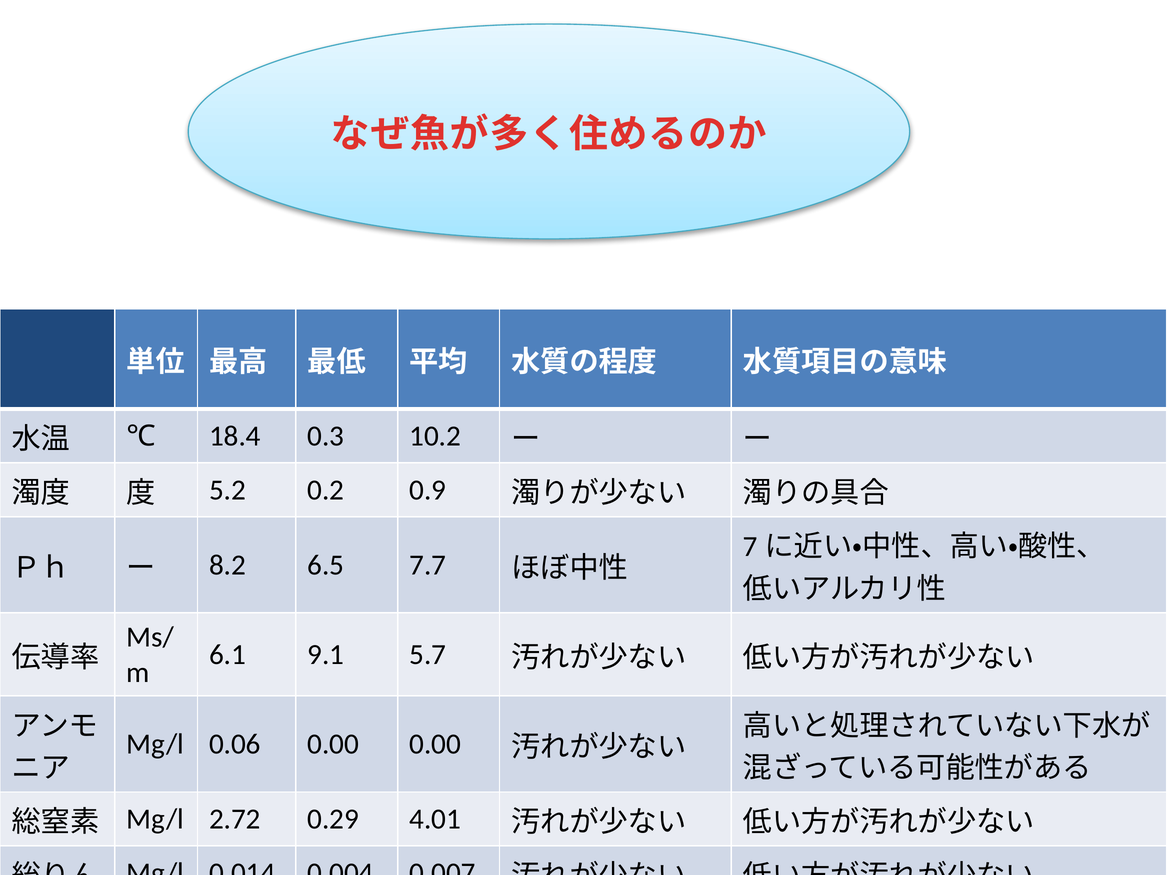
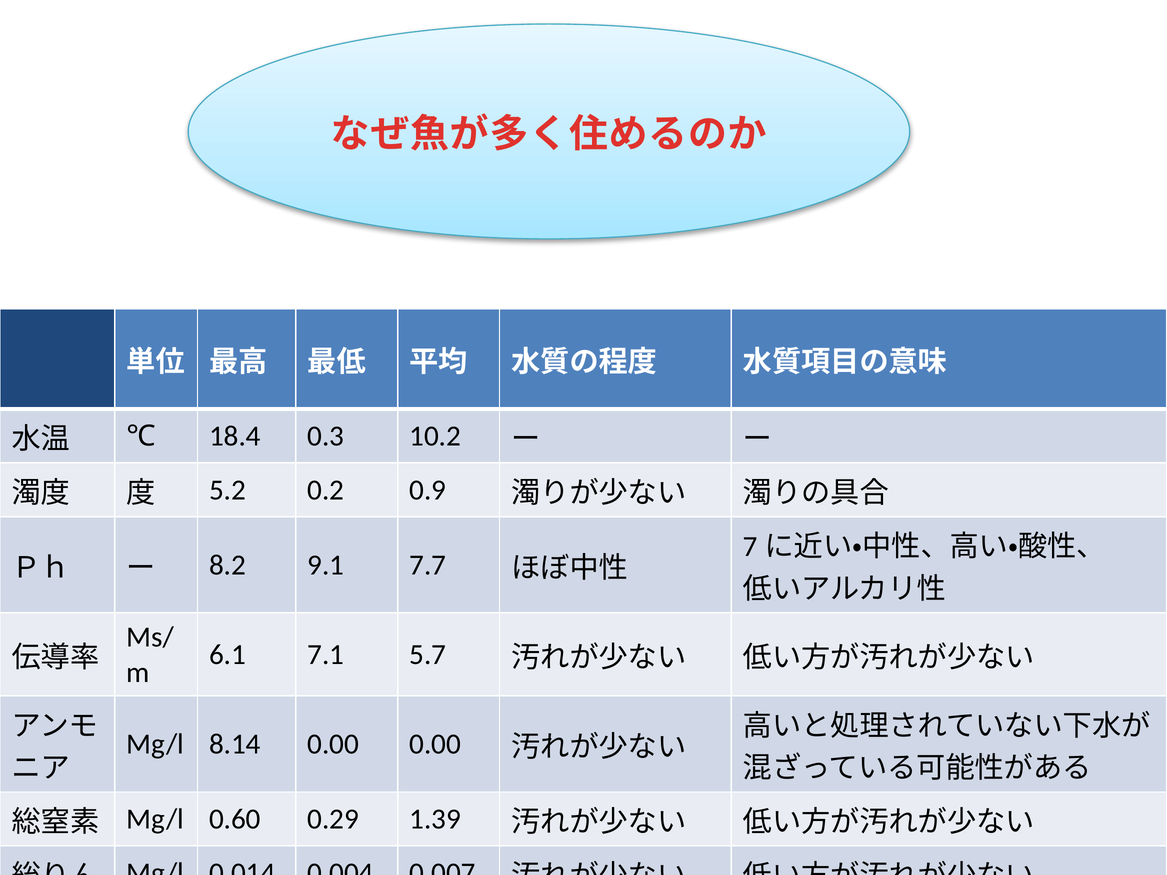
6.5: 6.5 -> 9.1 (326, 565)
9.1: 9.1 -> 7.1 (326, 655)
0.06: 0.06 -> 8.14 (235, 744)
2.72: 2.72 -> 0.60 (235, 819)
4.01: 4.01 -> 1.39 (435, 819)
